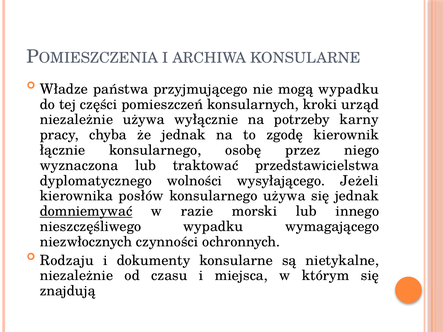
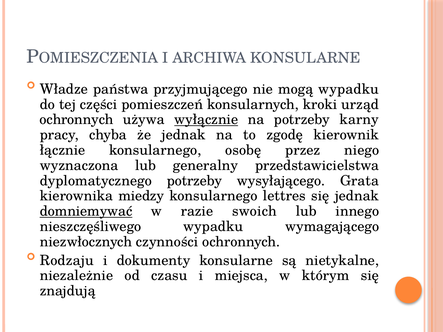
niezależnie: niezależnie -> ochronnych (77, 120)
wyłącznie underline: none -> present (206, 120)
traktować: traktować -> generalny (206, 166)
dyplomatycznego wolności: wolności -> potrzeby (194, 181)
Jeżeli: Jeżeli -> Grata (360, 181)
posłów: posłów -> miedzy (141, 196)
konsularnego używa: używa -> lettres (284, 196)
morski: morski -> swoich (254, 211)
